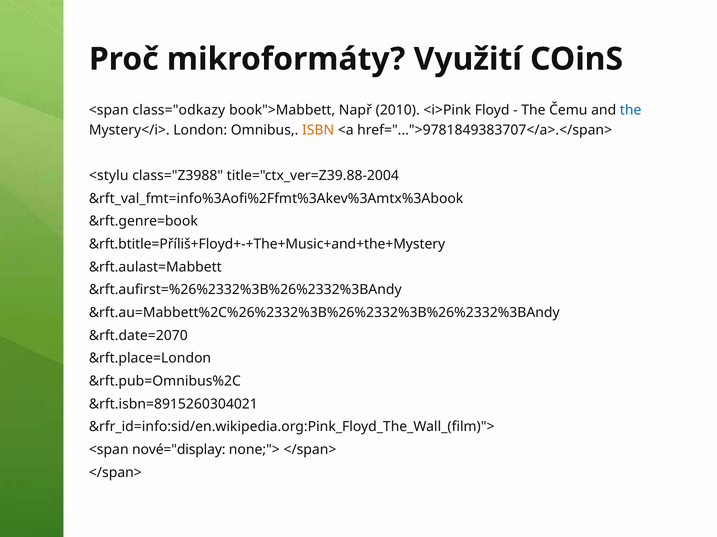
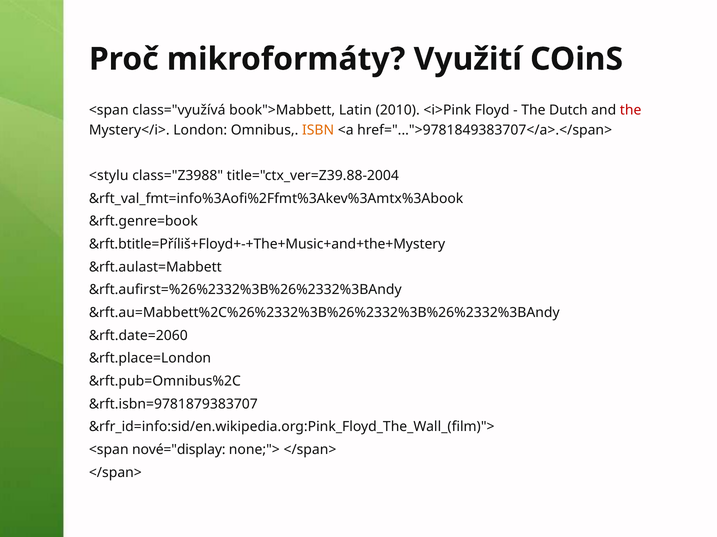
class="odkazy: class="odkazy -> class="využívá (179, 110)
Např: Např -> Latin (355, 110)
Čemu: Čemu -> Dutch (568, 110)
the colour: blue -> red (631, 110)
&rft.date=2070: &rft.date=2070 -> &rft.date=2060 (138, 336)
&rft.isbn=8915260304021: &rft.isbn=8915260304021 -> &rft.isbn=9781879383707 (173, 405)
